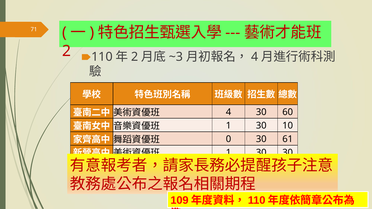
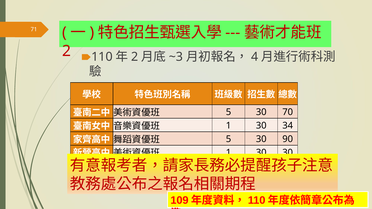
4: 4 -> 5 (228, 112)
60: 60 -> 70 (288, 112)
10: 10 -> 34 (288, 126)
0: 0 -> 5 (228, 139)
61: 61 -> 90 (288, 139)
